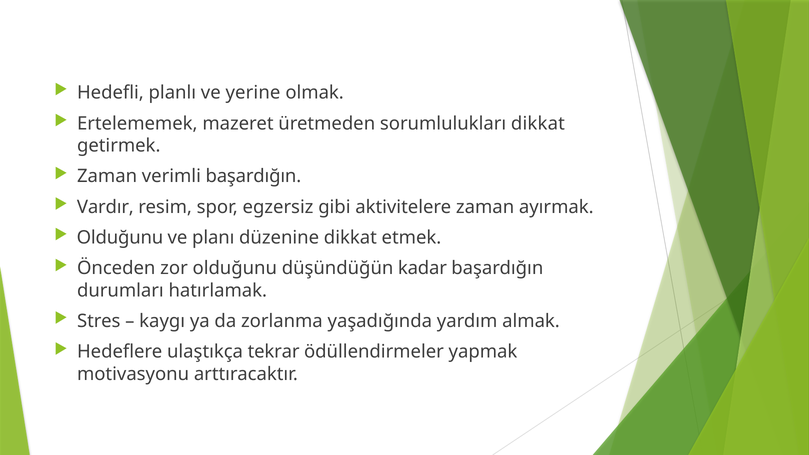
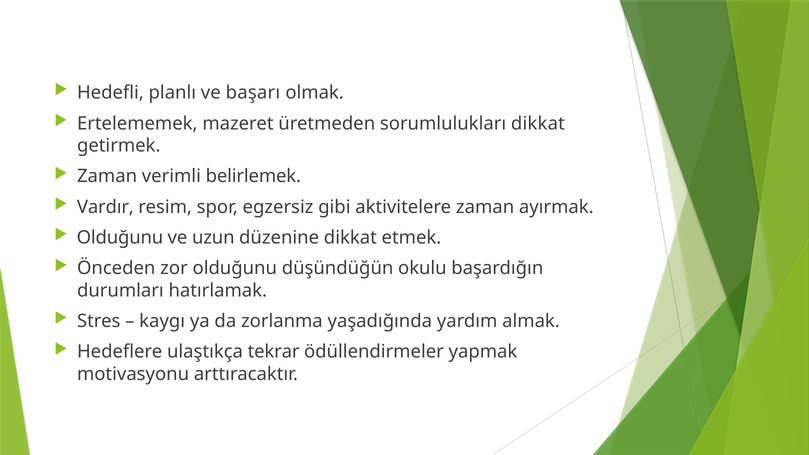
yerine: yerine -> başarı (253, 93)
verimli başardığın: başardığın -> belirlemek (253, 176)
planı: planı -> uzun (213, 238)
kadar: kadar -> okulu (422, 268)
